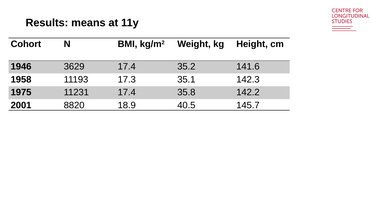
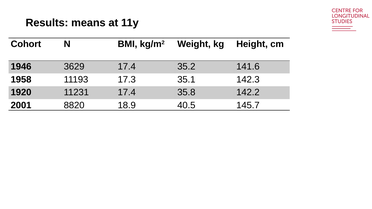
1975: 1975 -> 1920 (21, 92)
